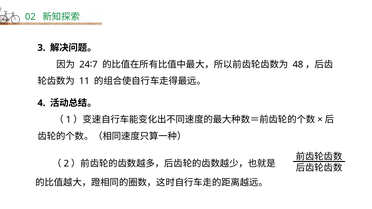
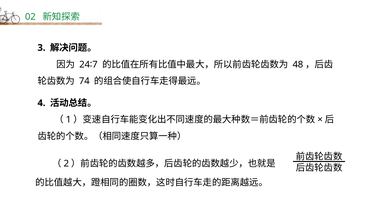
11: 11 -> 74 (84, 81)
